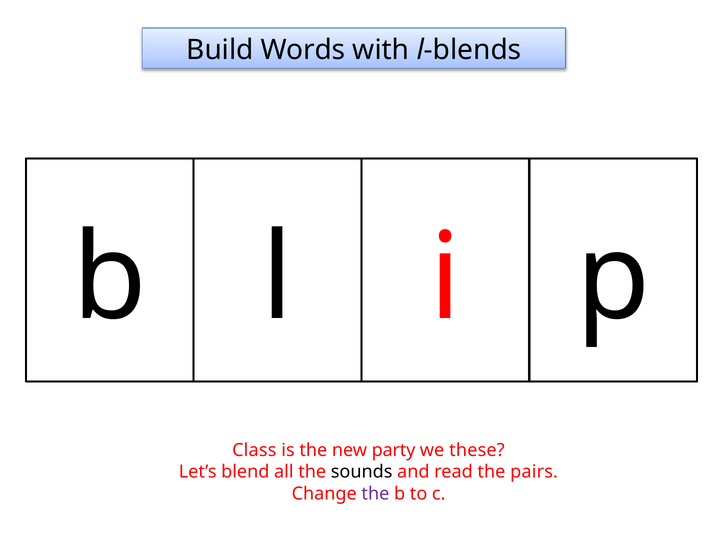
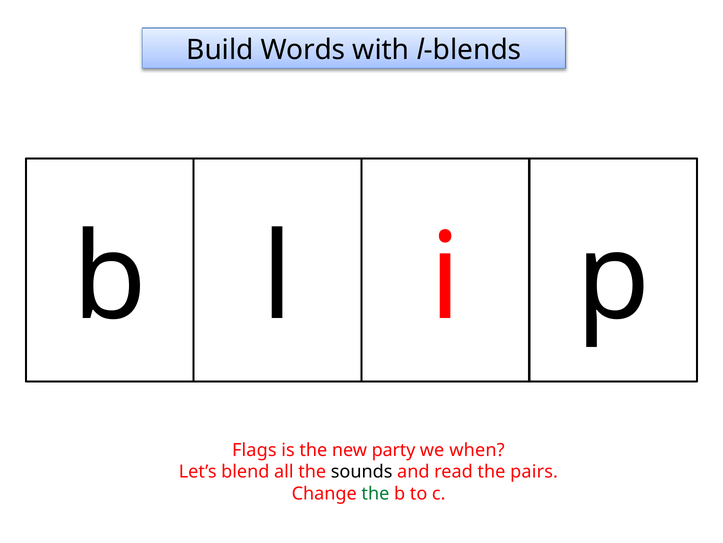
Class: Class -> Flags (254, 450)
these: these -> when (477, 450)
the colour: purple -> green (375, 493)
